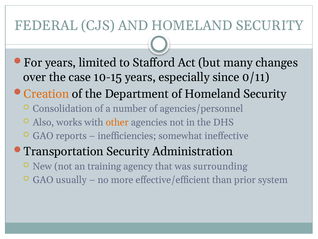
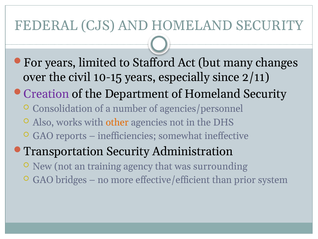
case: case -> civil (80, 77)
0/11: 0/11 -> 2/11 (256, 77)
Creation colour: orange -> purple (46, 94)
usually: usually -> bridges (71, 180)
